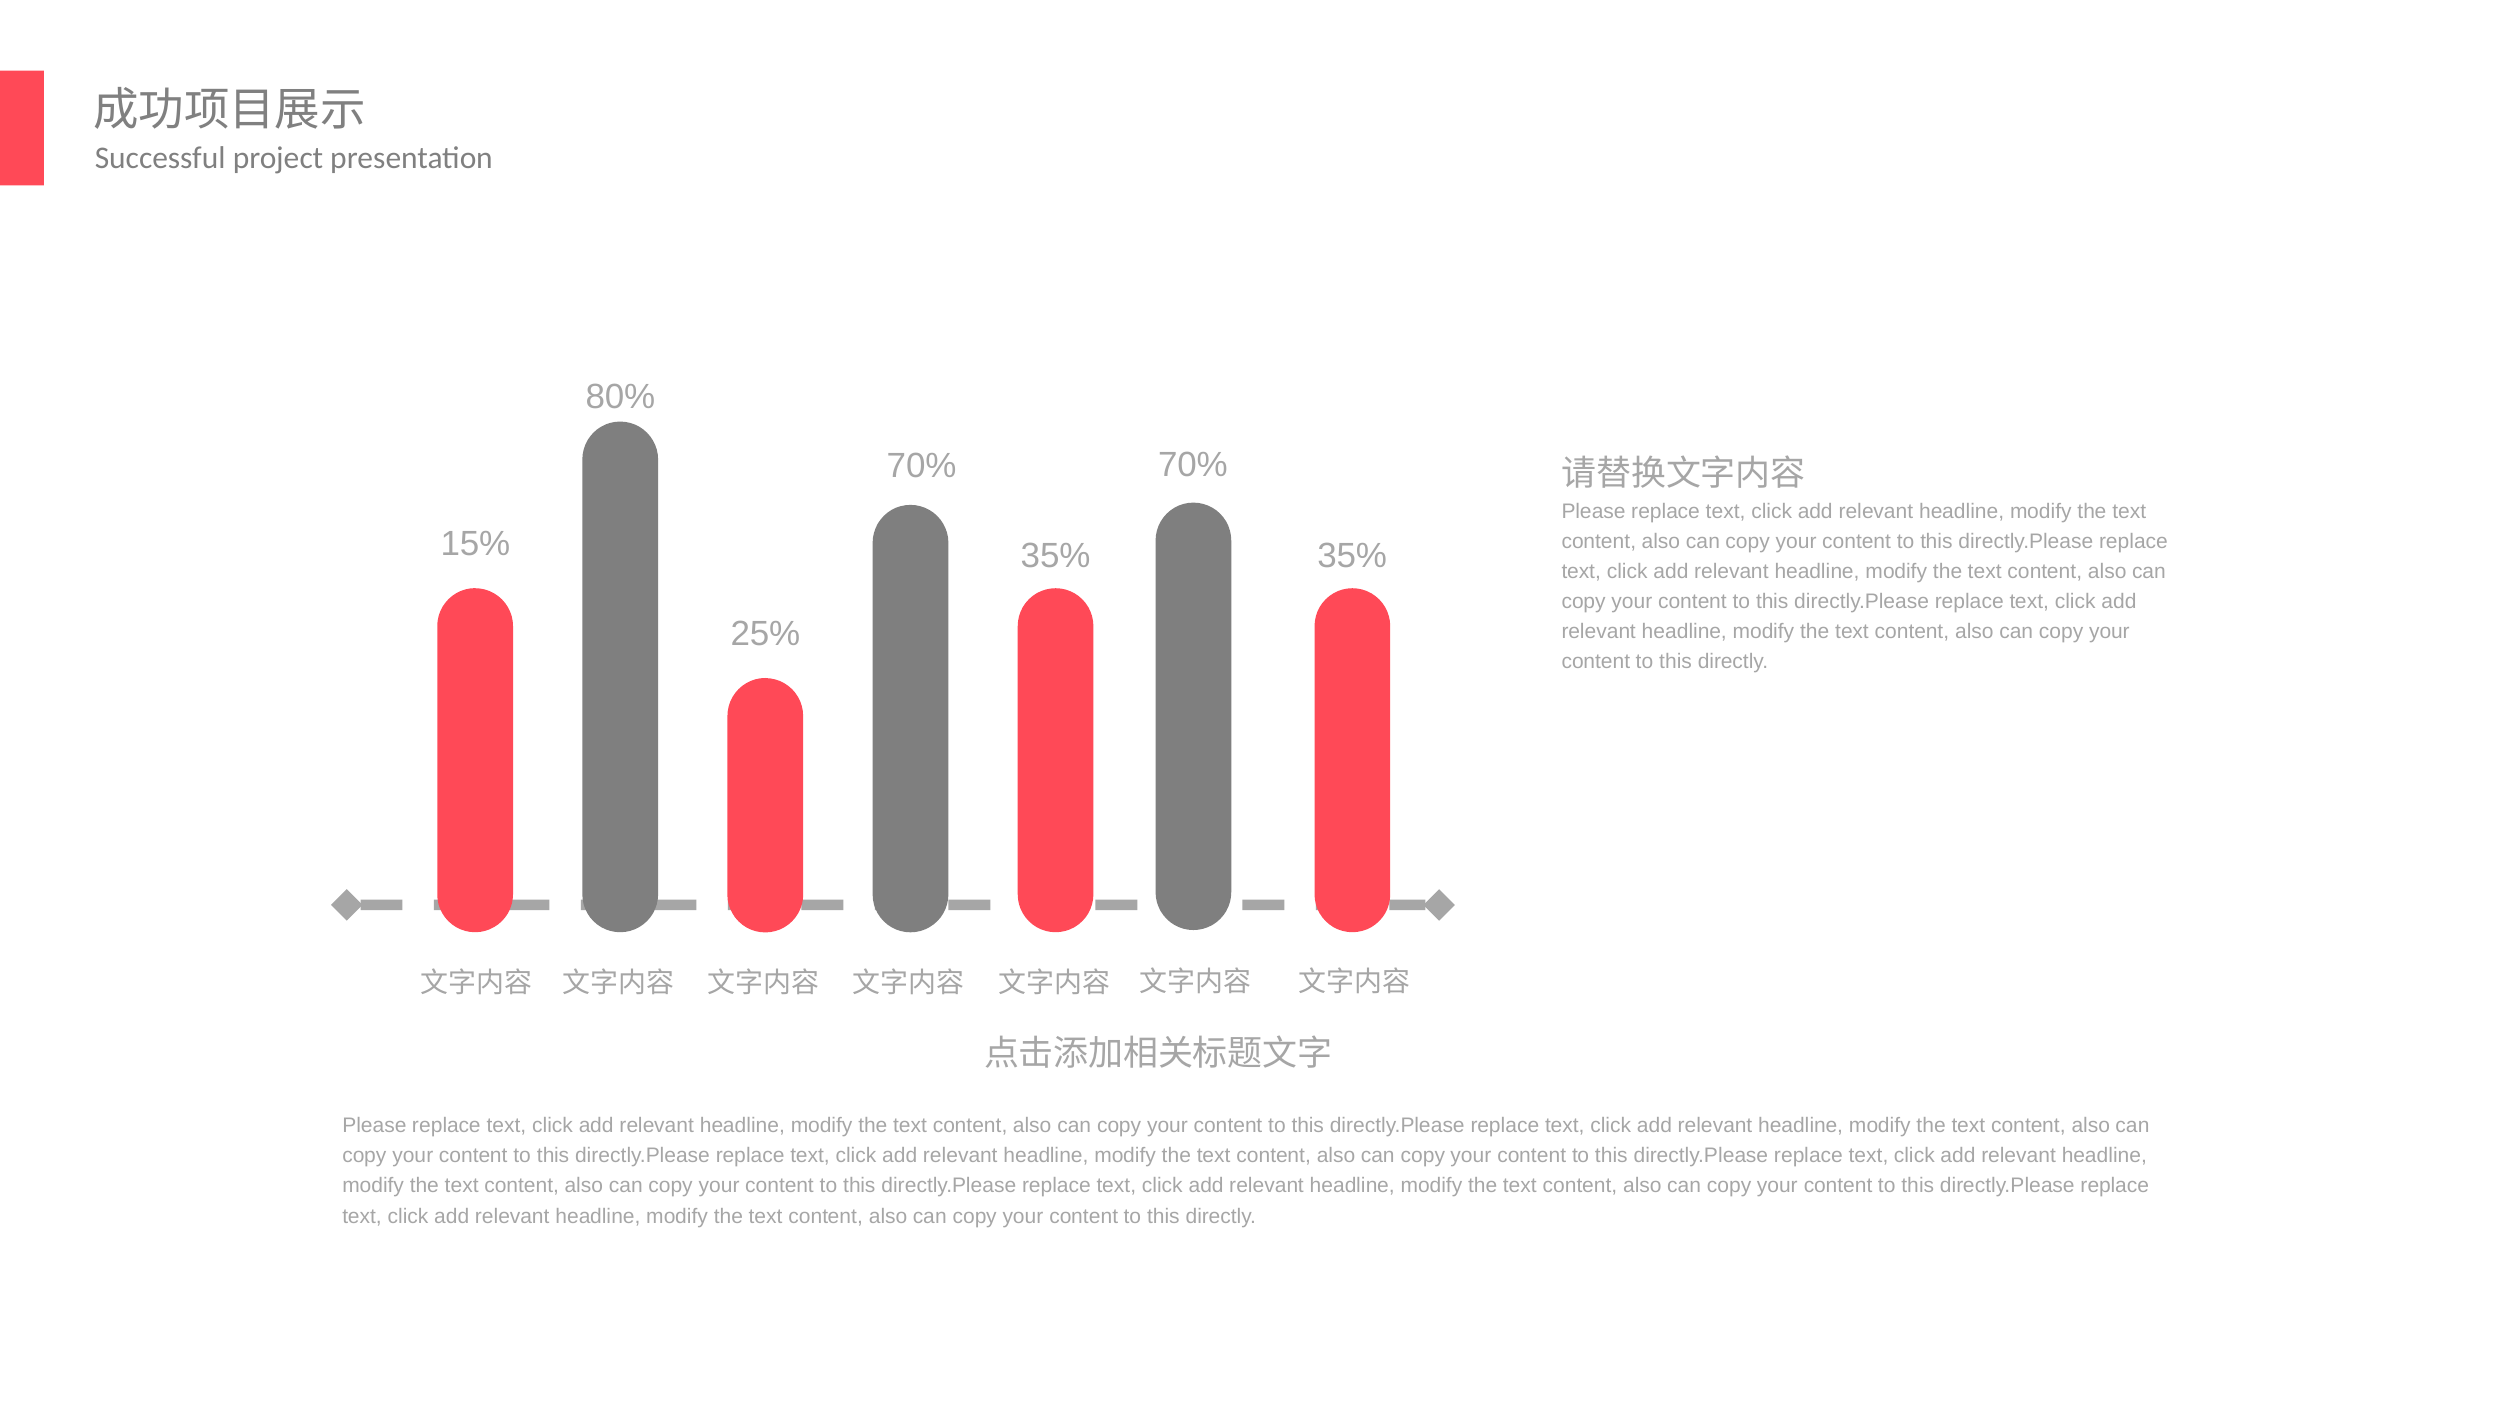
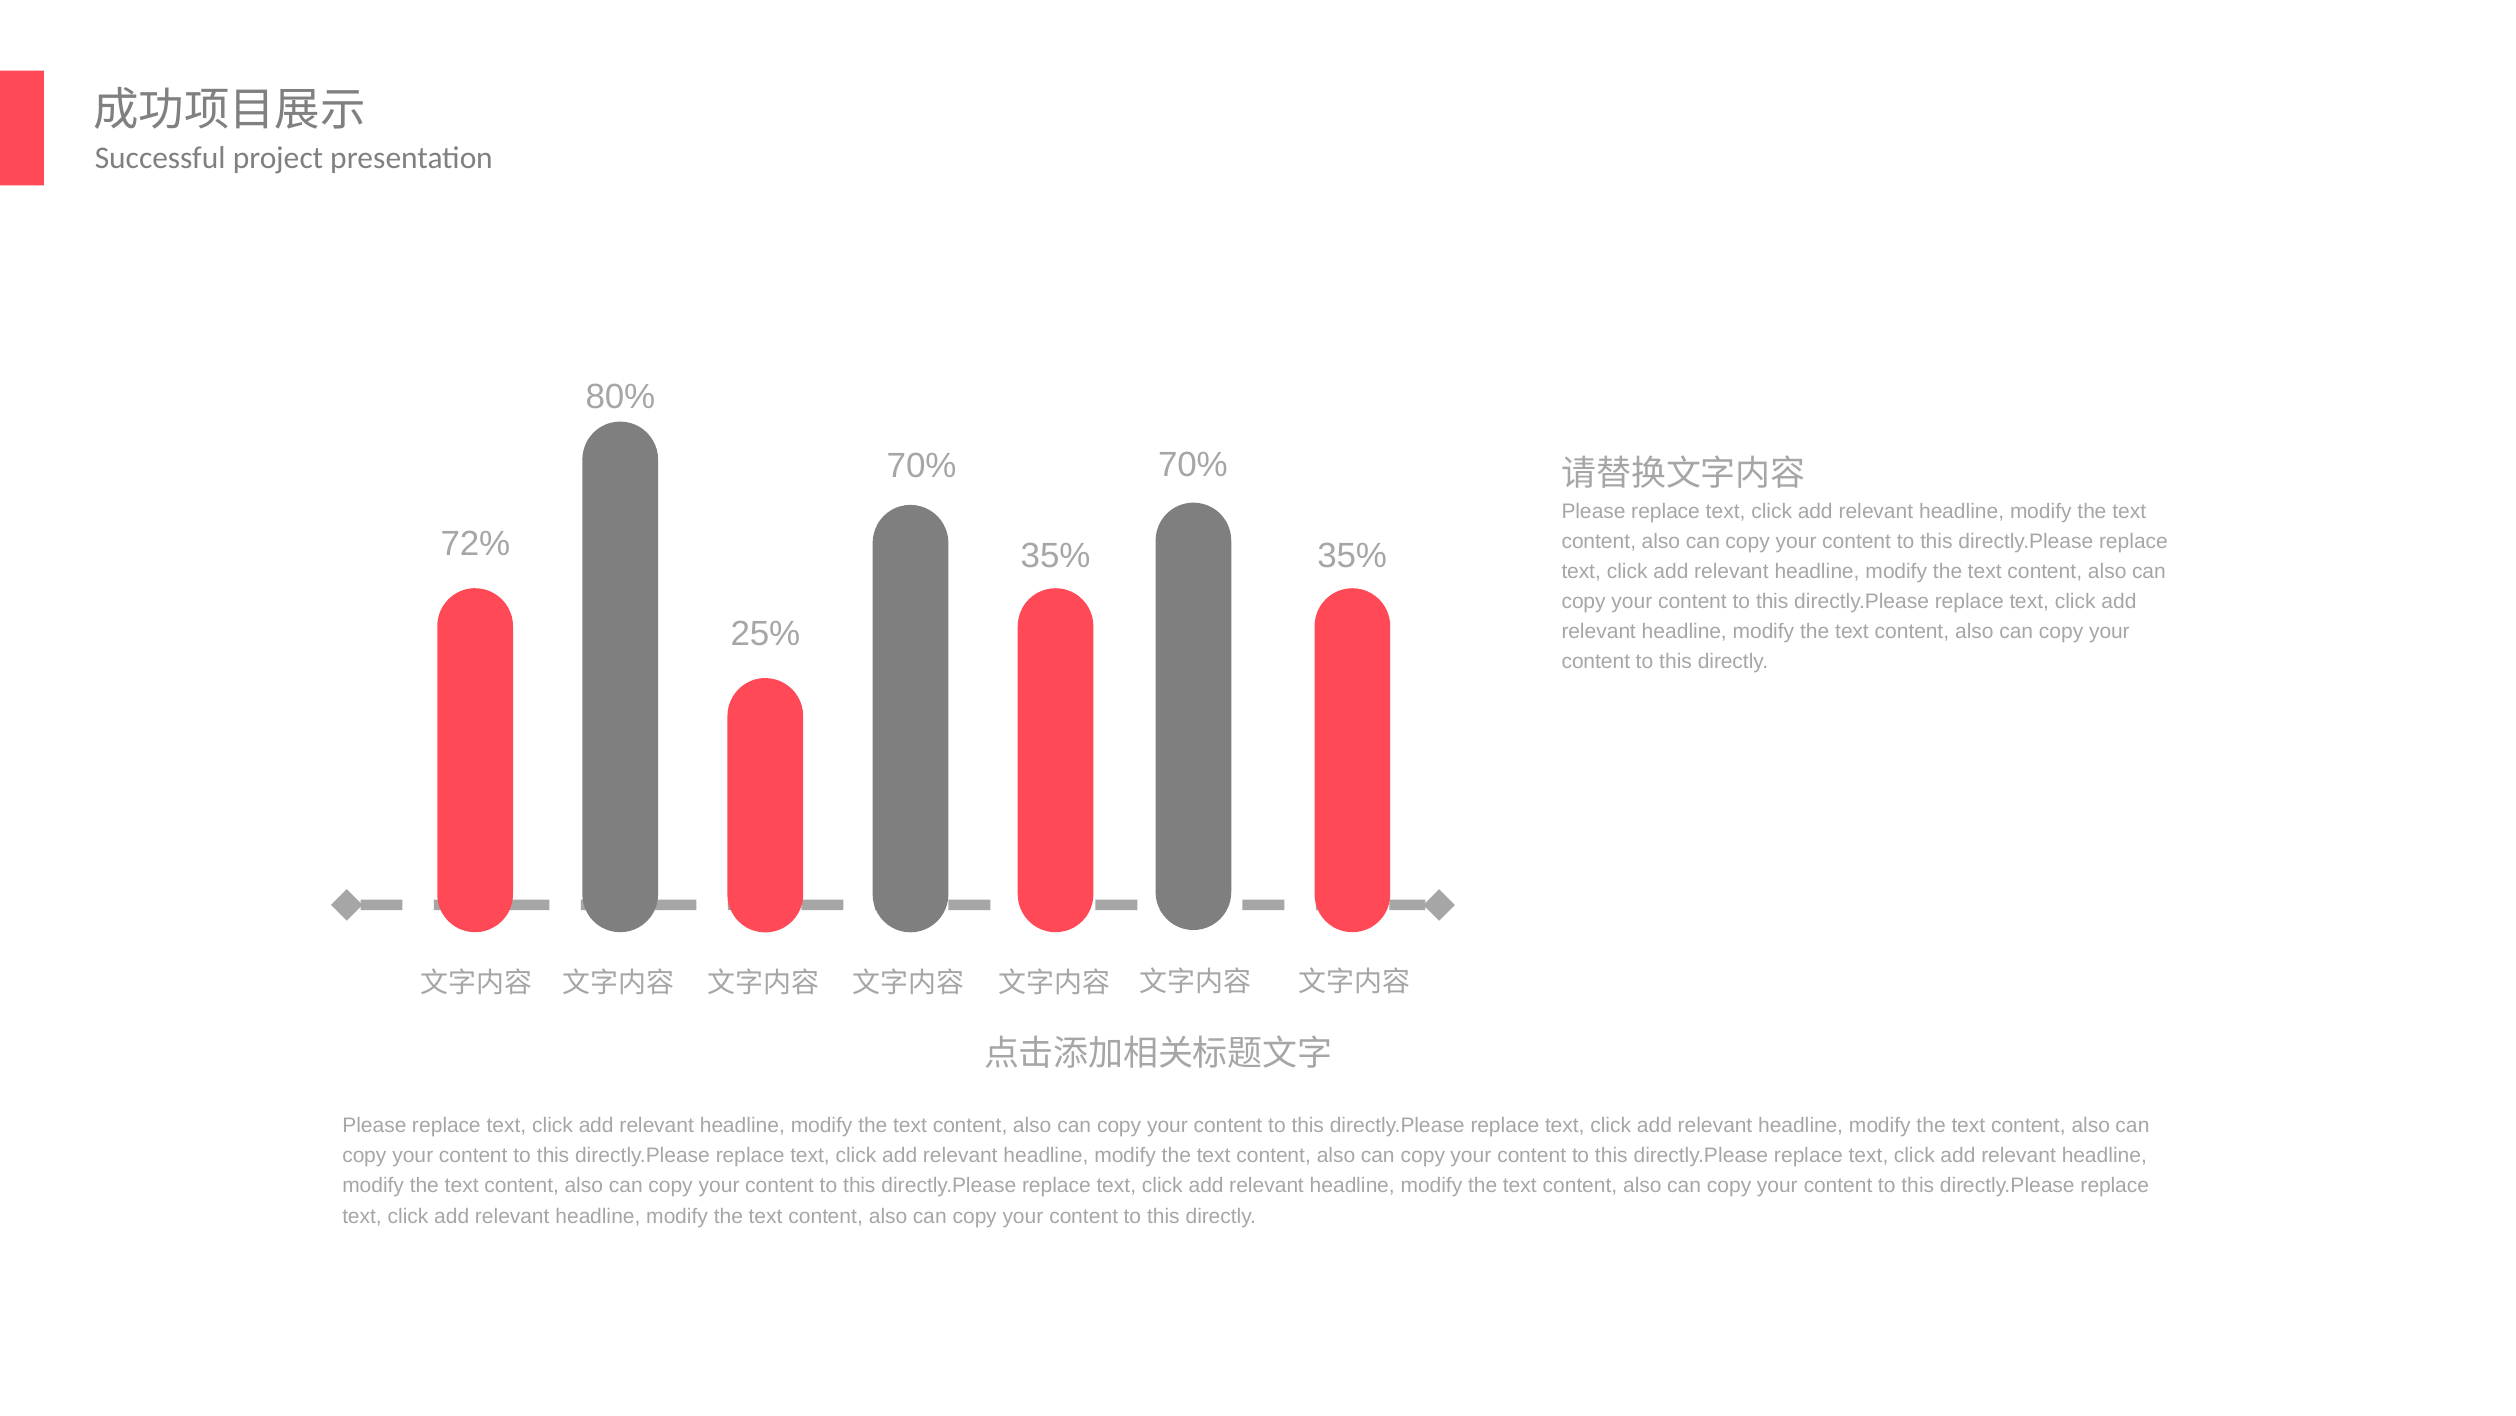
15%: 15% -> 72% (475, 544)
